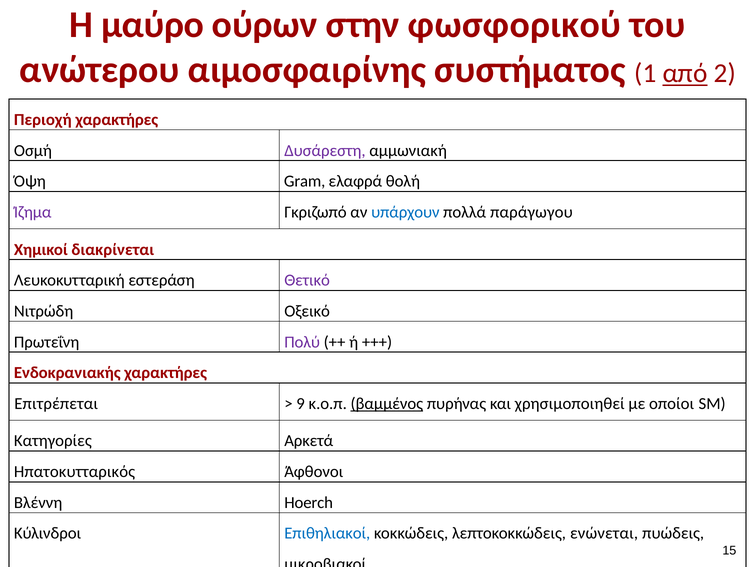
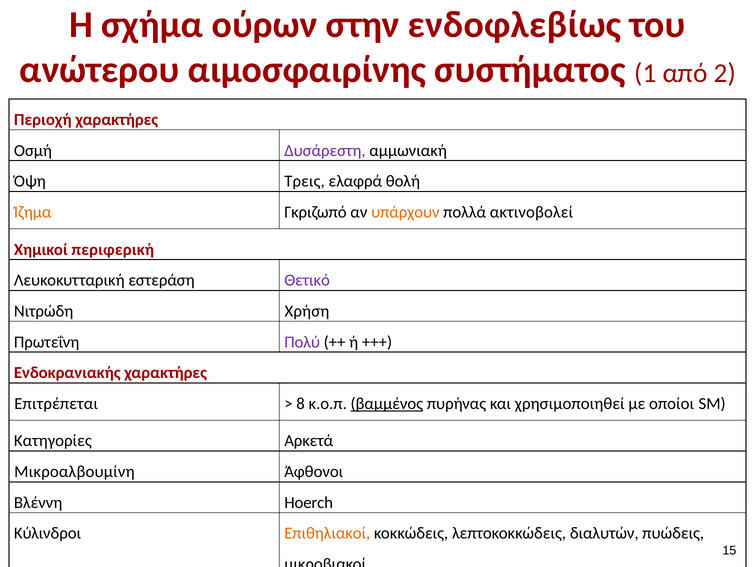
μαύρο: μαύρο -> σχήμα (152, 25)
φωσφορικού: φωσφορικού -> ενδοφλεβίως (515, 25)
από underline: present -> none (685, 73)
Gram: Gram -> Τρεις (305, 181)
Ίζημα colour: purple -> orange (33, 212)
υπάρχουν colour: blue -> orange (405, 212)
παράγωγου: παράγωγου -> ακτινοβολεί (531, 212)
διακρίνεται: διακρίνεται -> περιφερική (113, 249)
Οξεικό: Οξεικό -> Χρήση (307, 311)
9: 9 -> 8 (301, 403)
Ηπατοκυτταρικός: Ηπατοκυτταρικός -> Μικροαλβουμίνη (74, 471)
Επιθηλιακοί colour: blue -> orange (327, 533)
ενώνεται: ενώνεται -> διαλυτών (604, 533)
